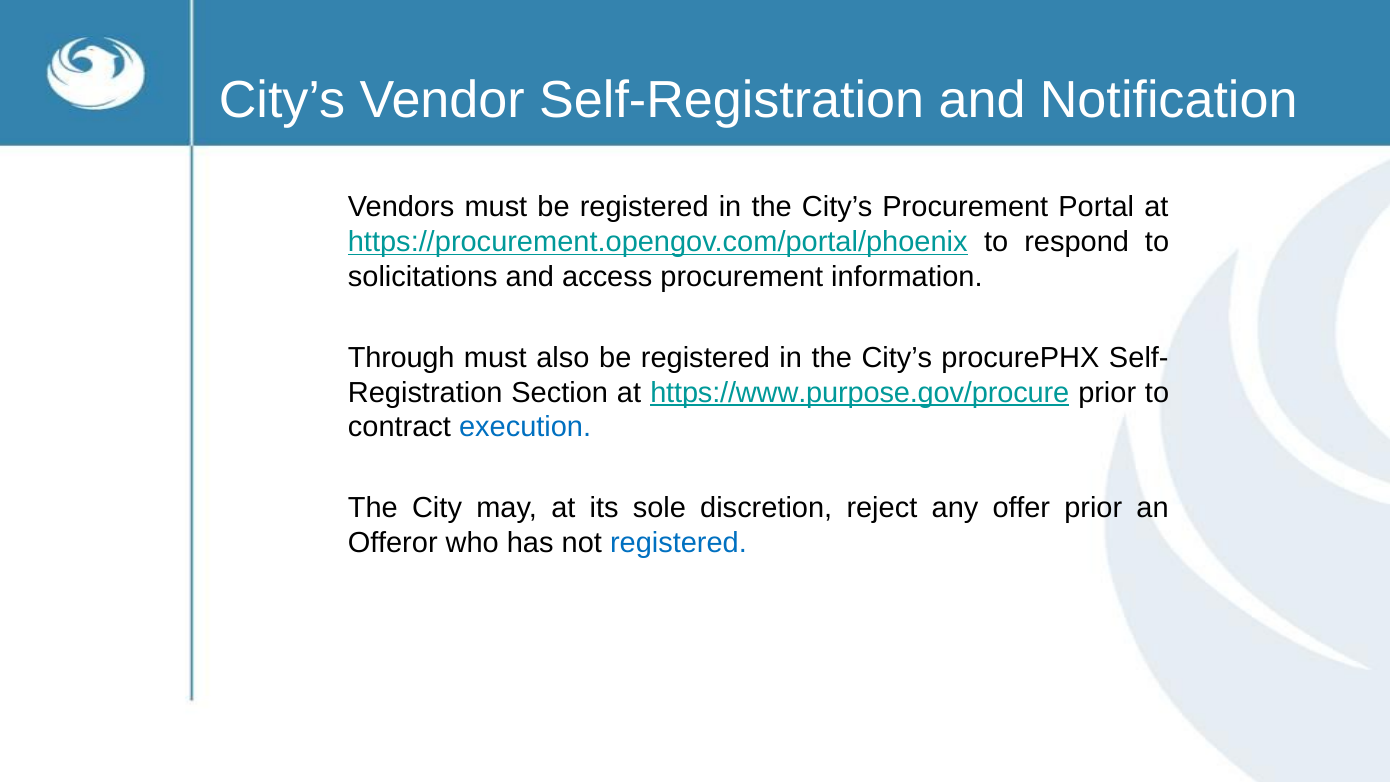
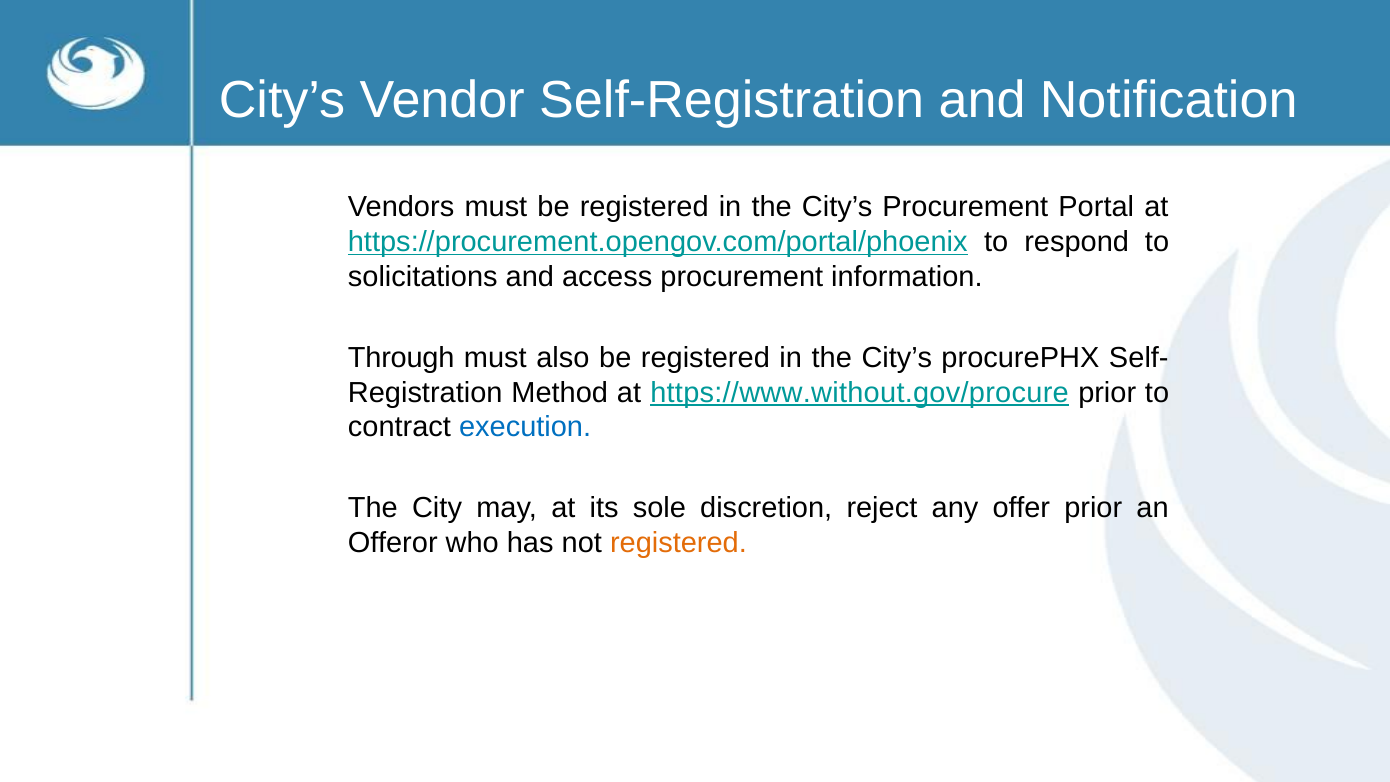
Section: Section -> Method (560, 392)
https://www.purpose.gov/procure: https://www.purpose.gov/procure -> https://www.without.gov/procure (860, 392)
registered colour: blue -> orange (678, 543)
